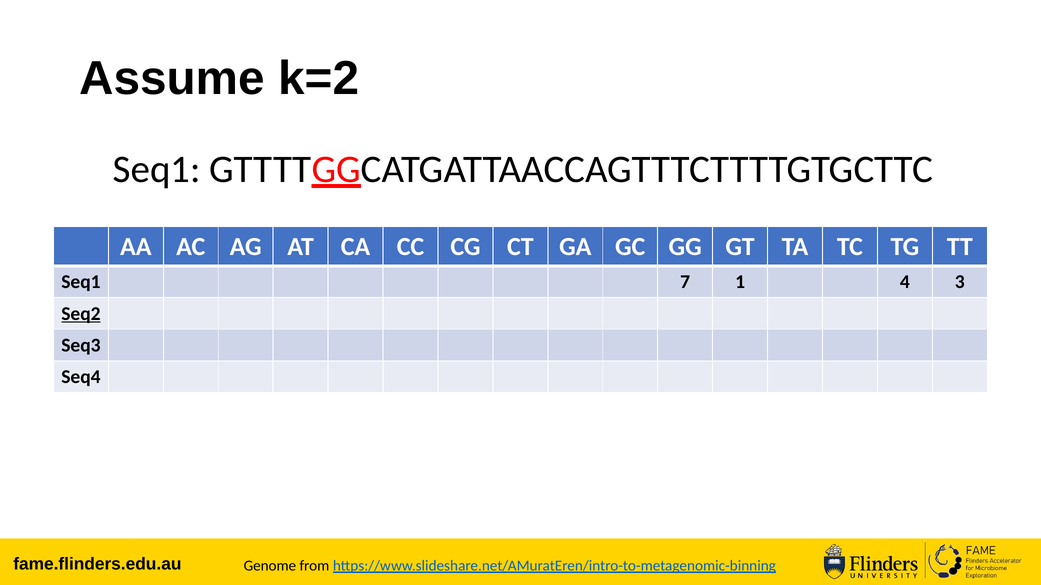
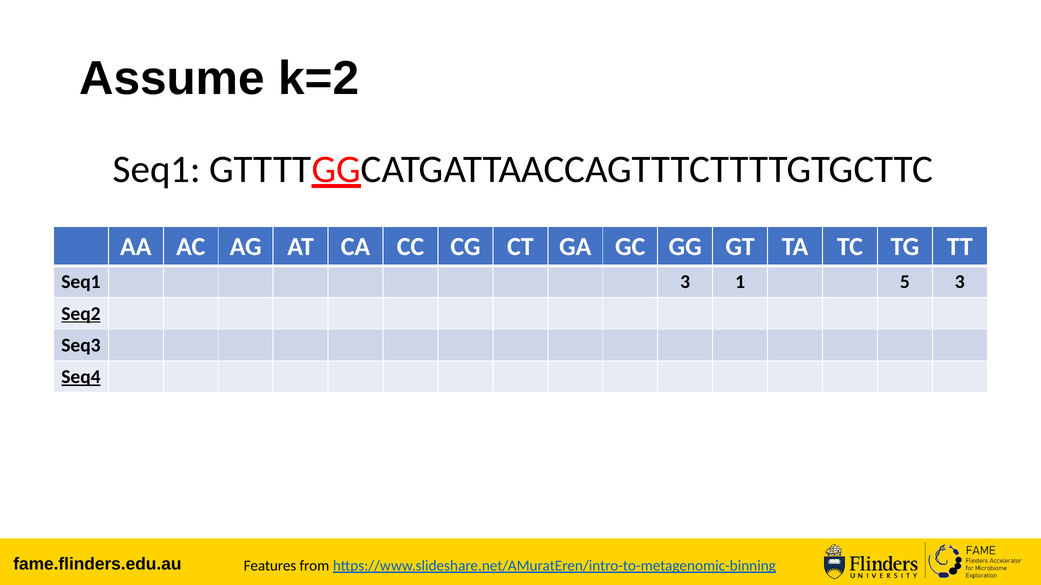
Seq1 7: 7 -> 3 (685, 282)
4: 4 -> 5 (905, 282)
Seq4 underline: none -> present (81, 377)
Genome: Genome -> Features (270, 566)
